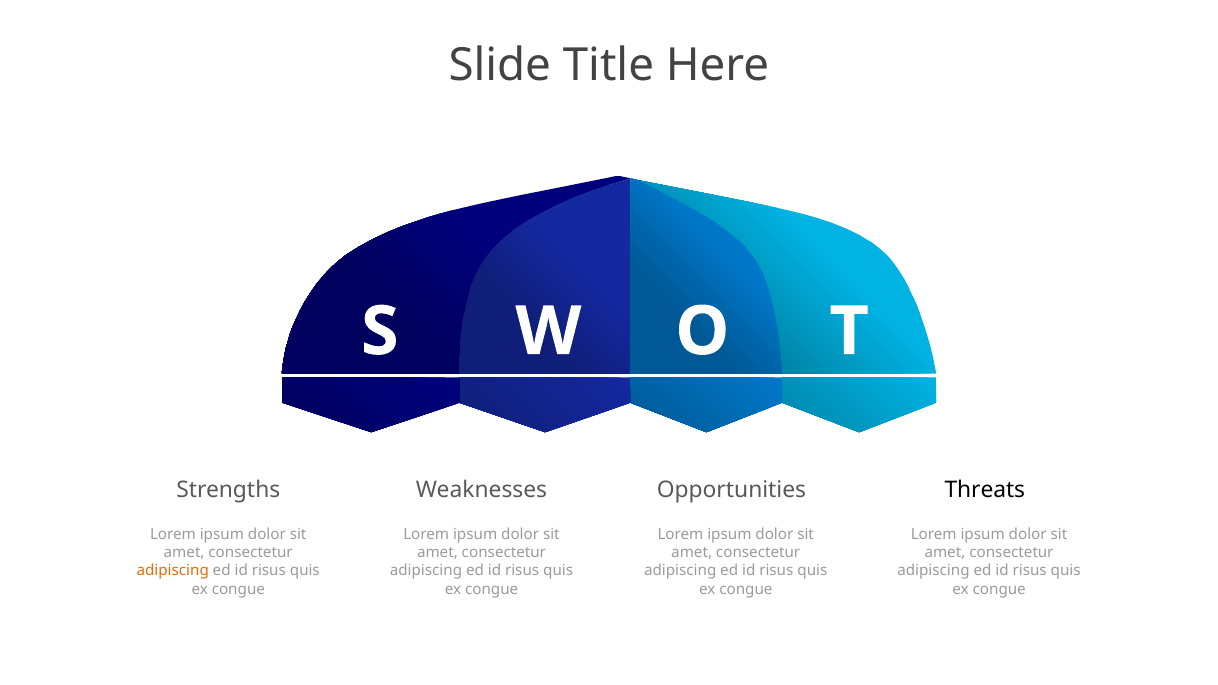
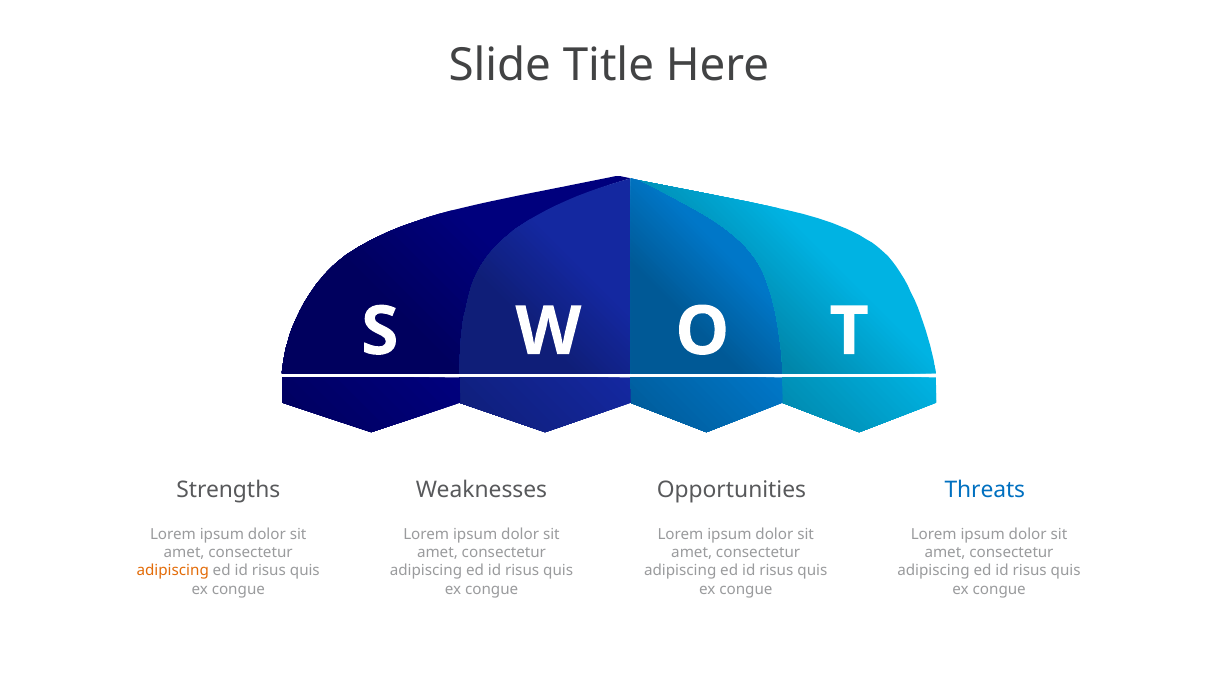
Threats colour: black -> blue (985, 490)
